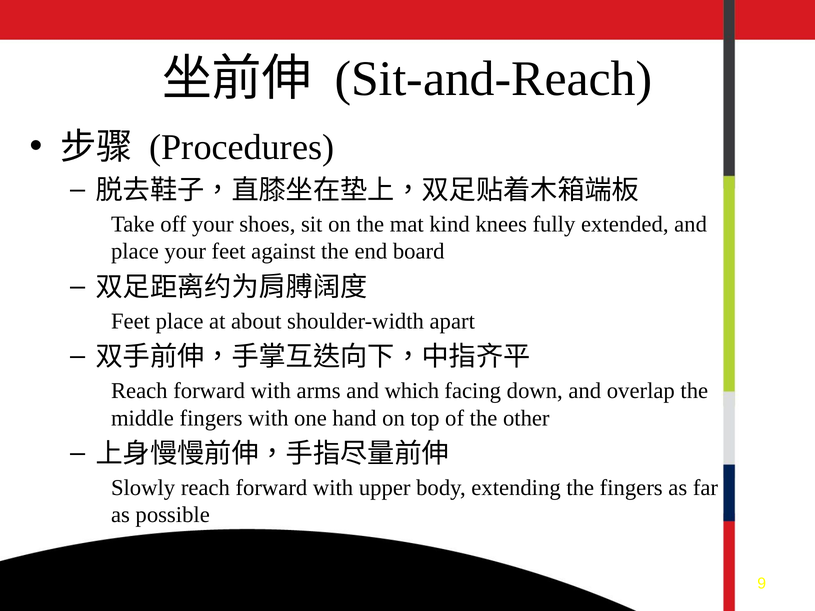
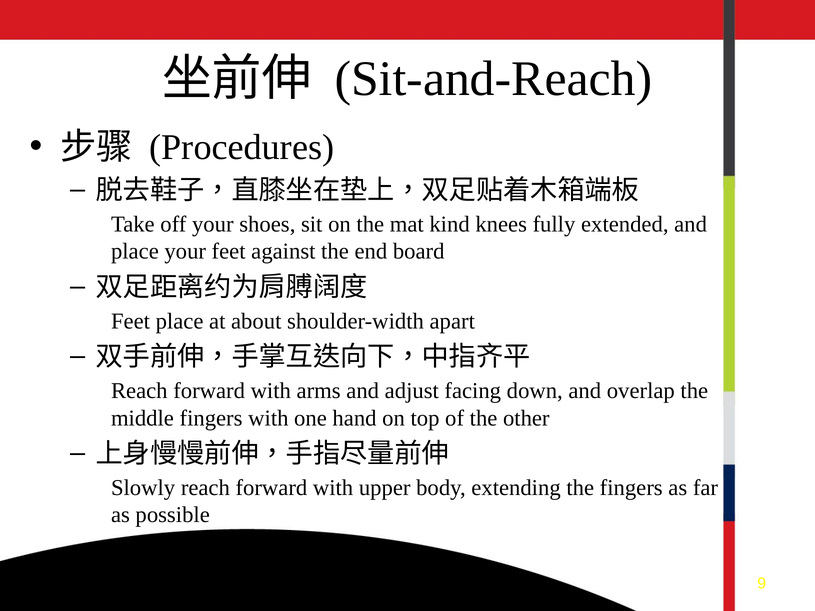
which: which -> adjust (412, 391)
